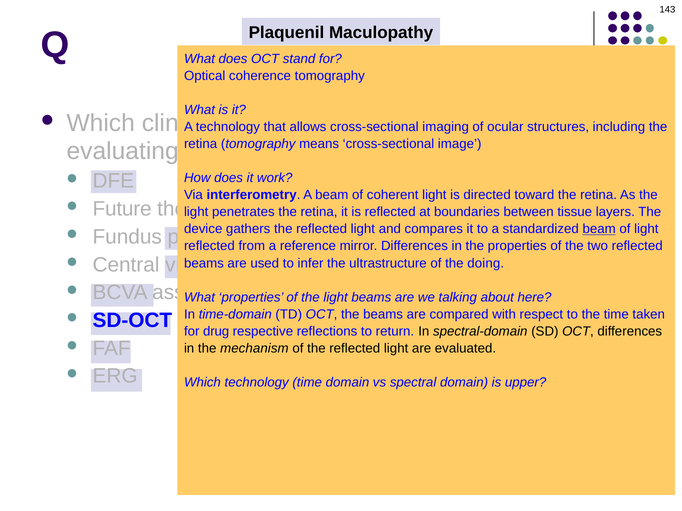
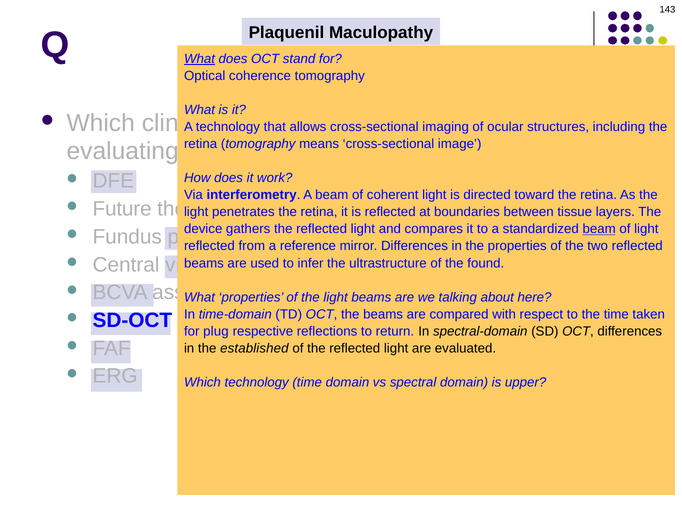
What underline: none -> present (199, 59)
doing: doing -> found (486, 263)
drug: drug -> plug (216, 332)
mechanism: mechanism -> established (254, 349)
